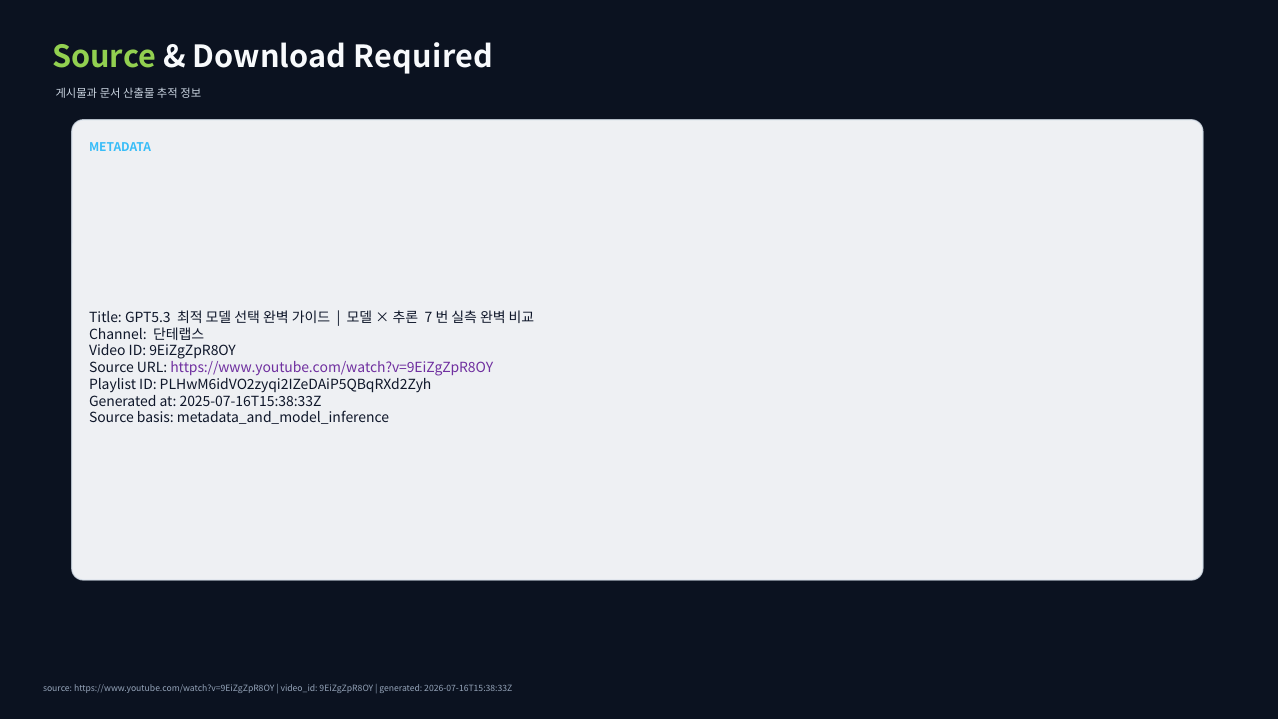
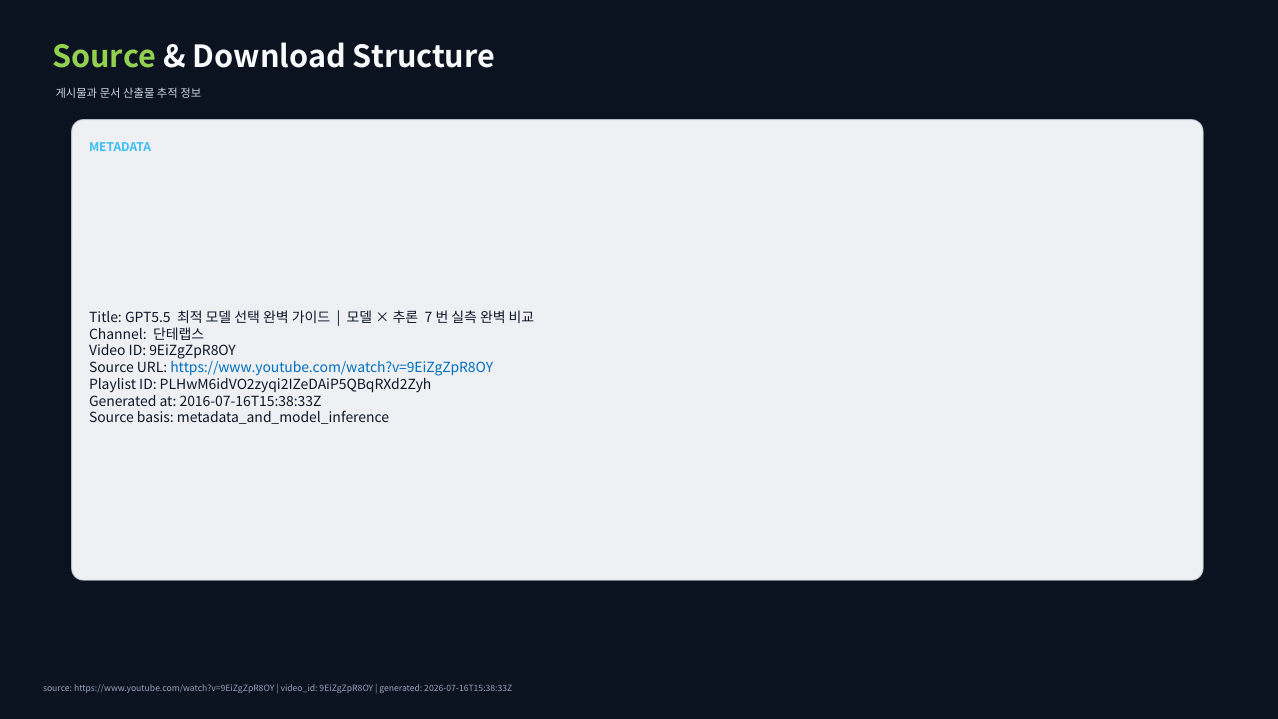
Required: Required -> Structure (424, 57)
GPT5.3: GPT5.3 -> GPT5.5 (148, 318)
https://www.youtube.com/watch?v=9EiZgZpR8OY colour: purple -> blue (332, 368)
2025-07-16T15:38:33Z: 2025-07-16T15:38:33Z -> 2016-07-16T15:38:33Z (251, 401)
